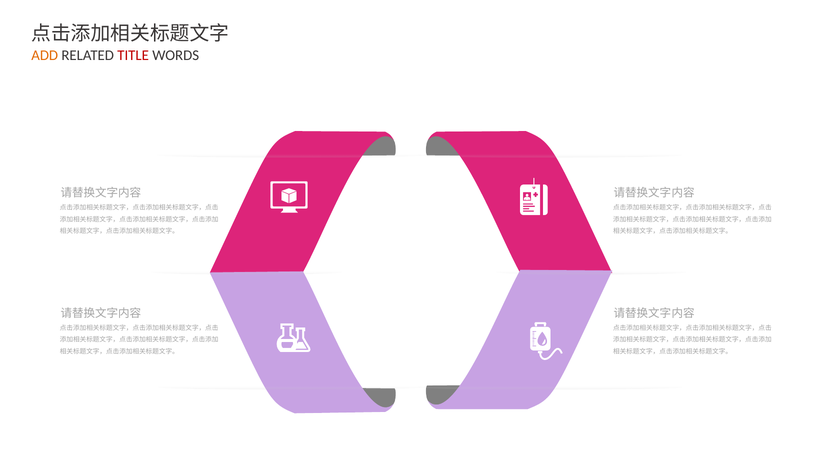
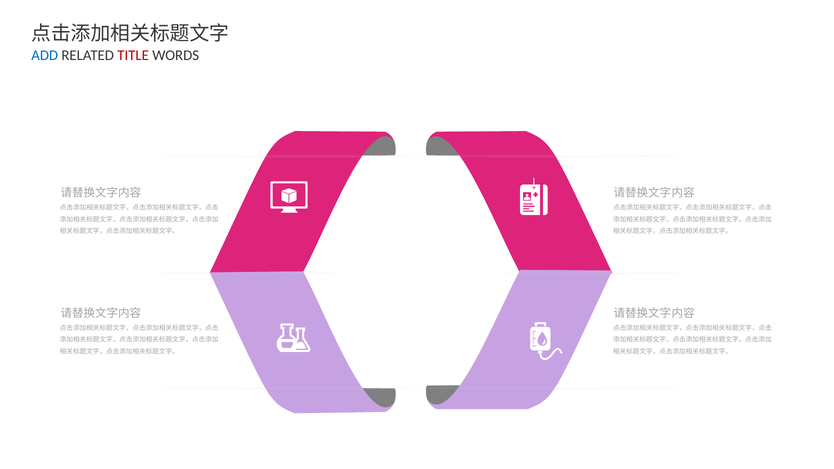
ADD colour: orange -> blue (45, 56)
